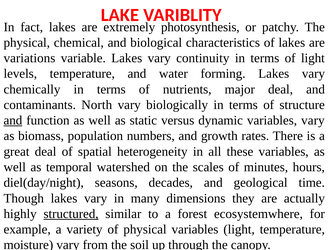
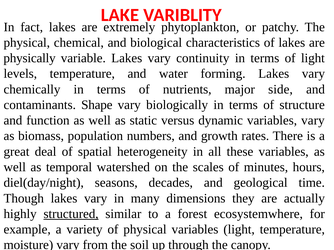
photosynthesis: photosynthesis -> phytoplankton (200, 27)
variations: variations -> physically (30, 58)
major deal: deal -> side (280, 89)
North: North -> Shape (97, 105)
and underline: present -> none (13, 121)
